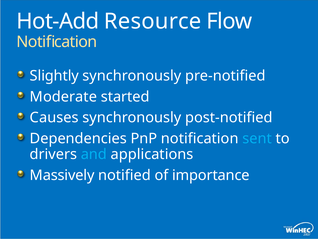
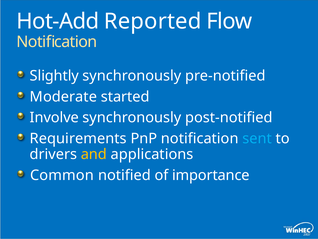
Resource: Resource -> Reported (153, 21)
Causes: Causes -> Involve (54, 117)
Dependencies: Dependencies -> Requirements (78, 138)
and colour: light blue -> yellow (94, 154)
Massively: Massively -> Common (62, 175)
